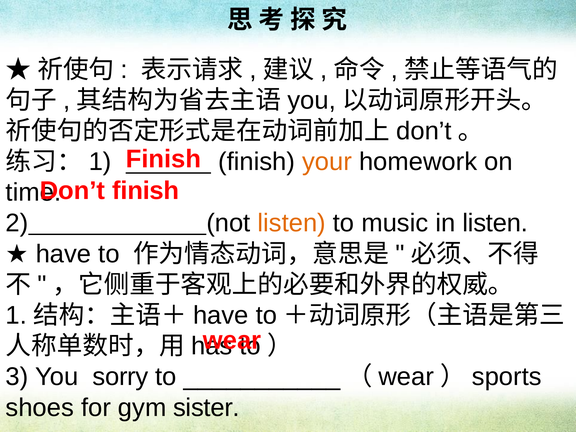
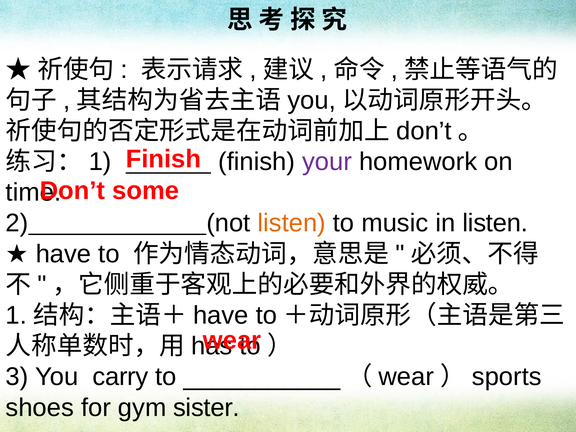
your colour: orange -> purple (327, 162)
finish: finish -> some (146, 191)
sorry: sorry -> carry (120, 377)
